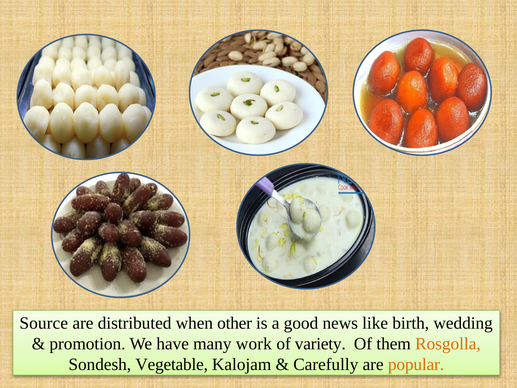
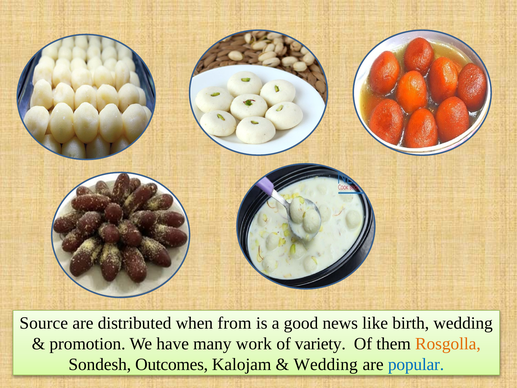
other: other -> from (234, 323)
Vegetable: Vegetable -> Outcomes (172, 364)
Carefully: Carefully -> Wedding (326, 364)
popular colour: orange -> blue (416, 364)
